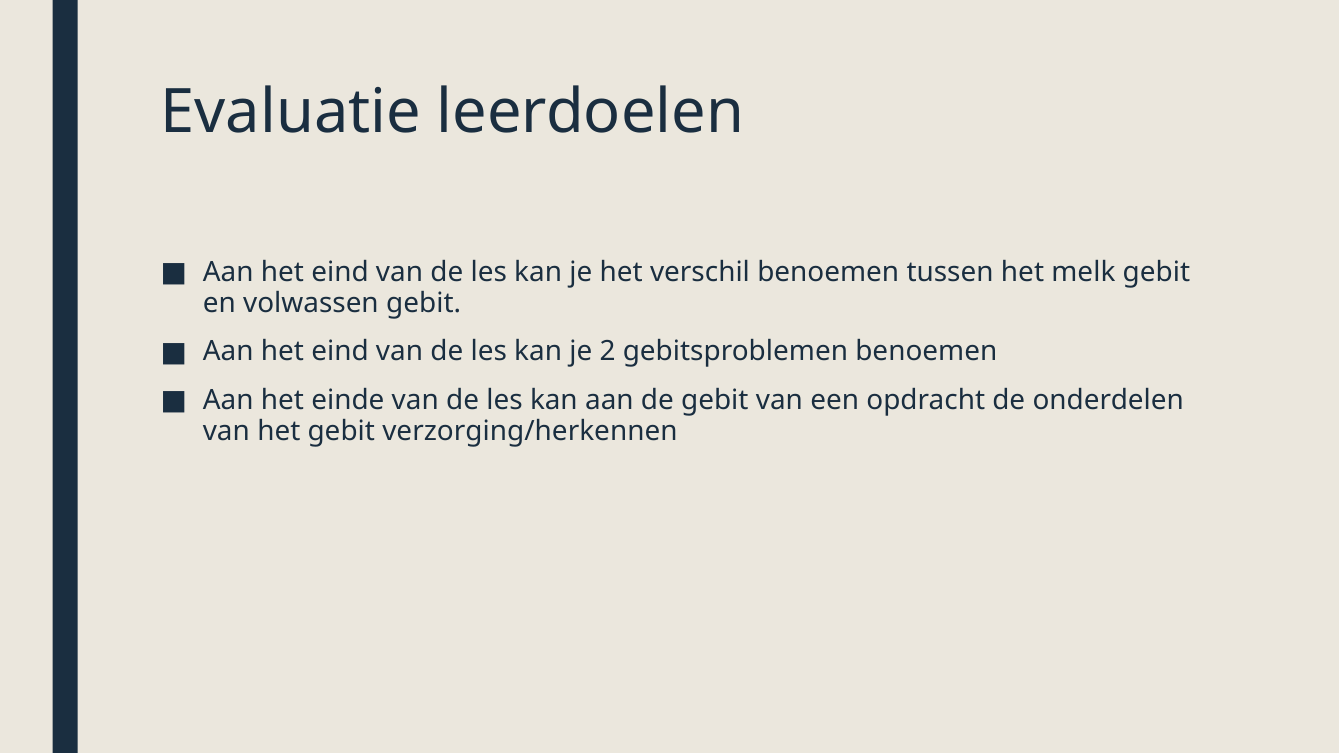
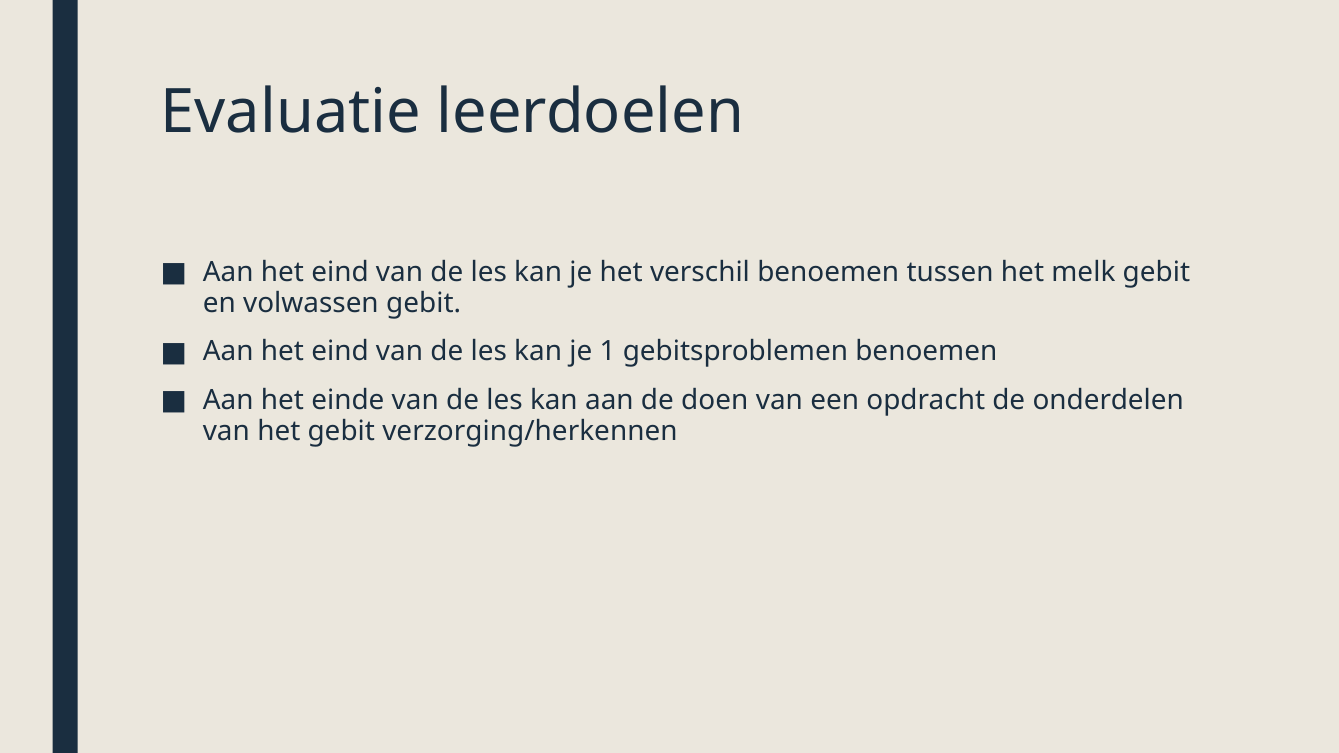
2: 2 -> 1 (608, 352)
de gebit: gebit -> doen (715, 400)
